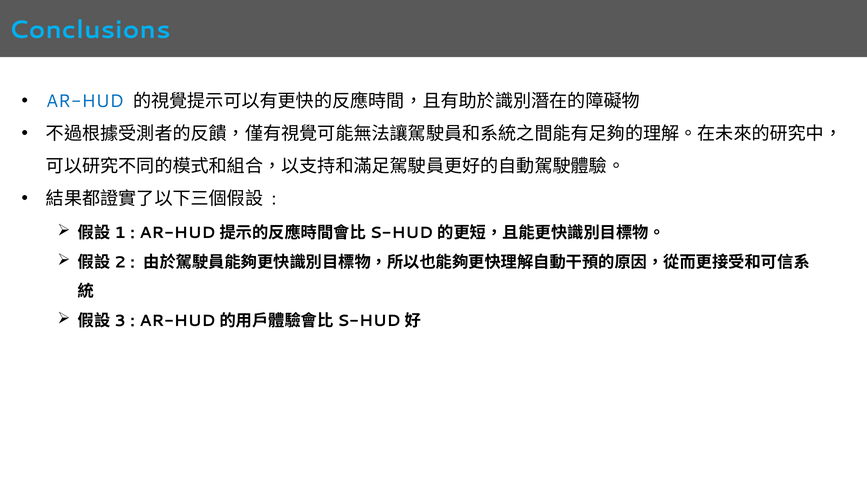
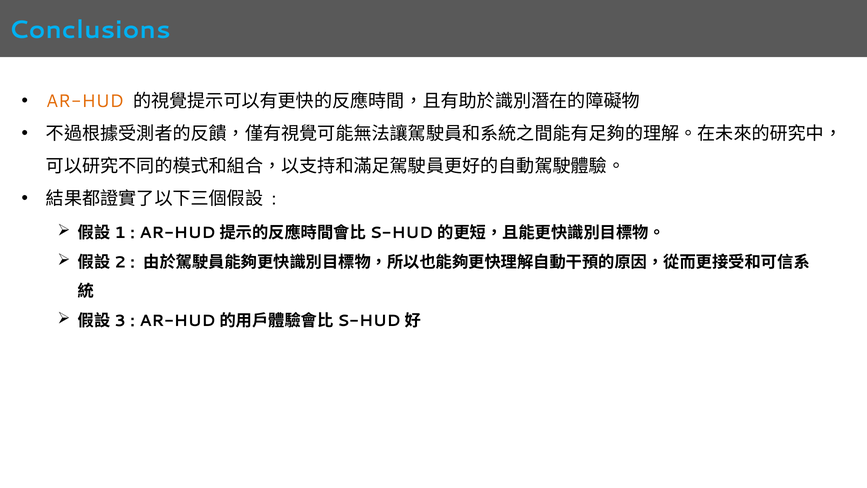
AR-HUD colour: blue -> orange (85, 101)
